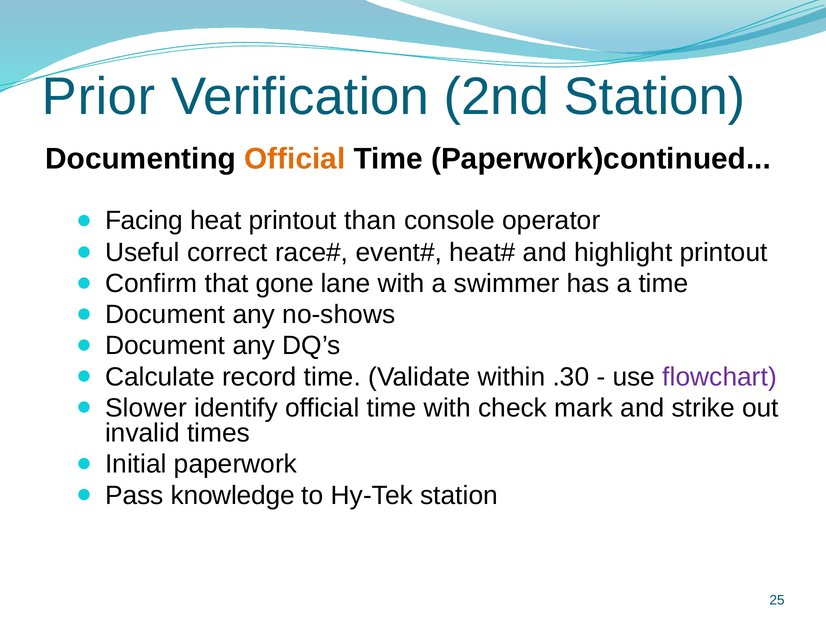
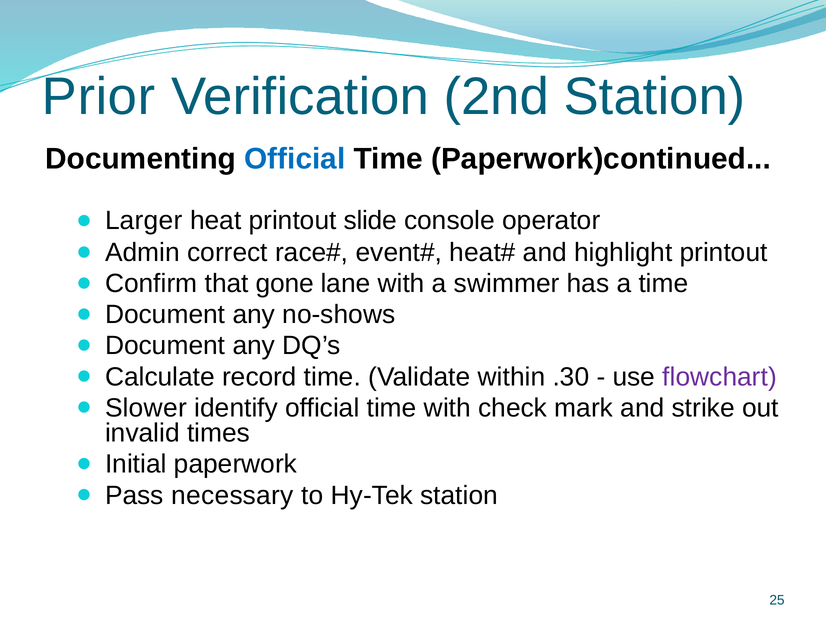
Official colour: orange -> blue (295, 159)
Facing: Facing -> Larger (144, 221)
than: than -> slide (370, 221)
Useful: Useful -> Admin (142, 252)
knowledge: knowledge -> necessary (232, 495)
